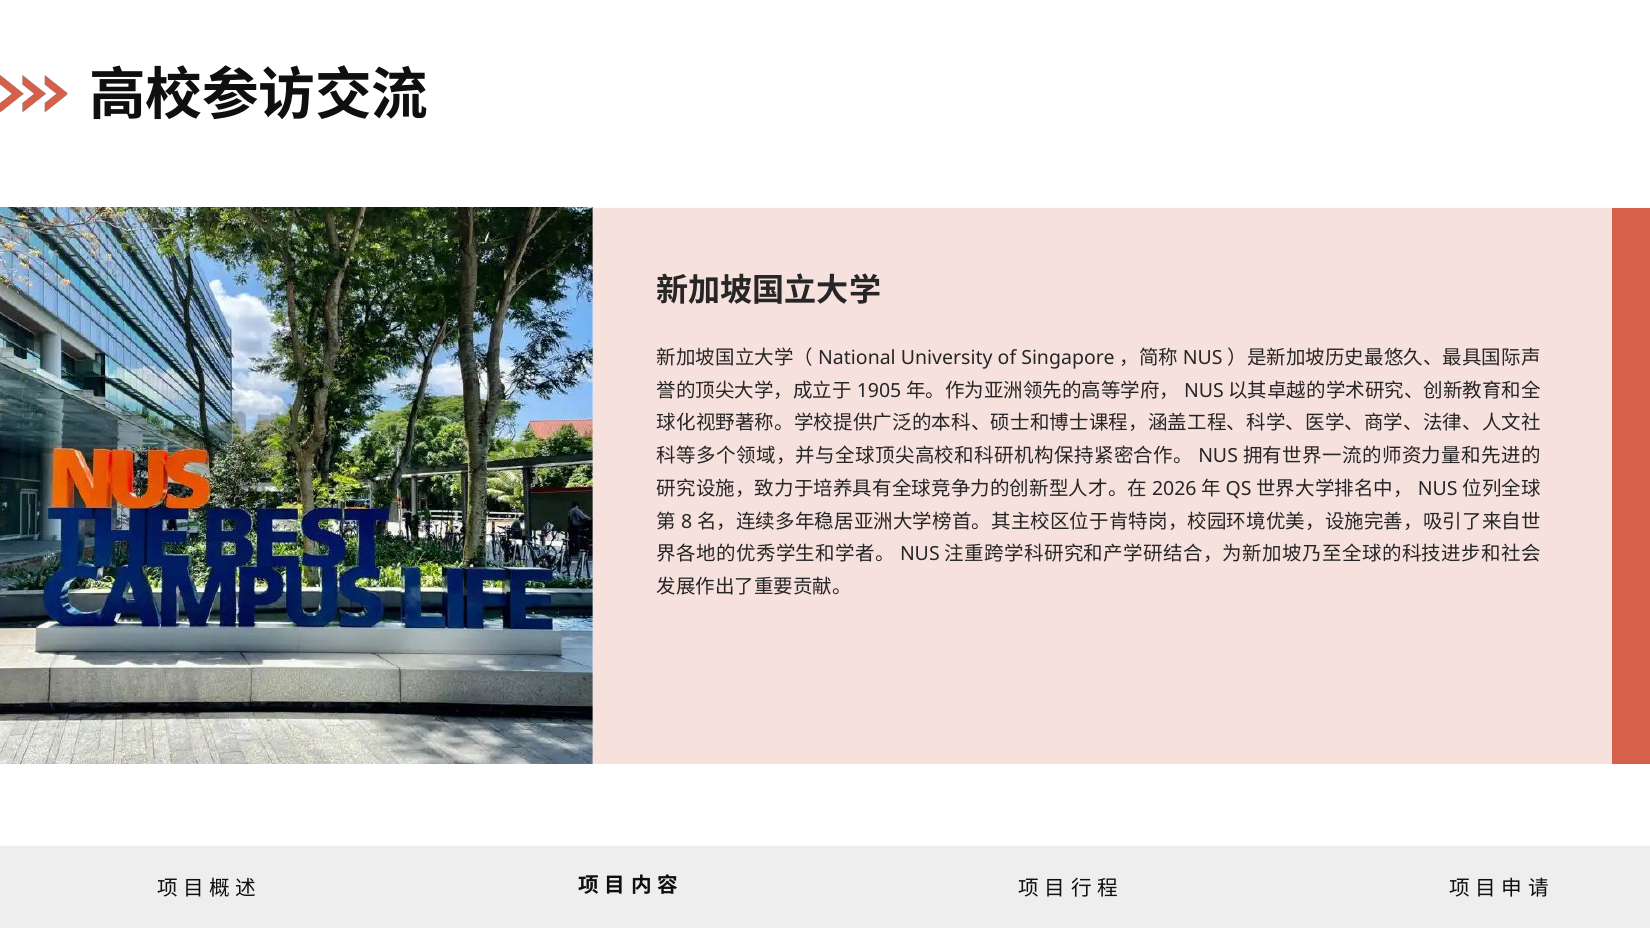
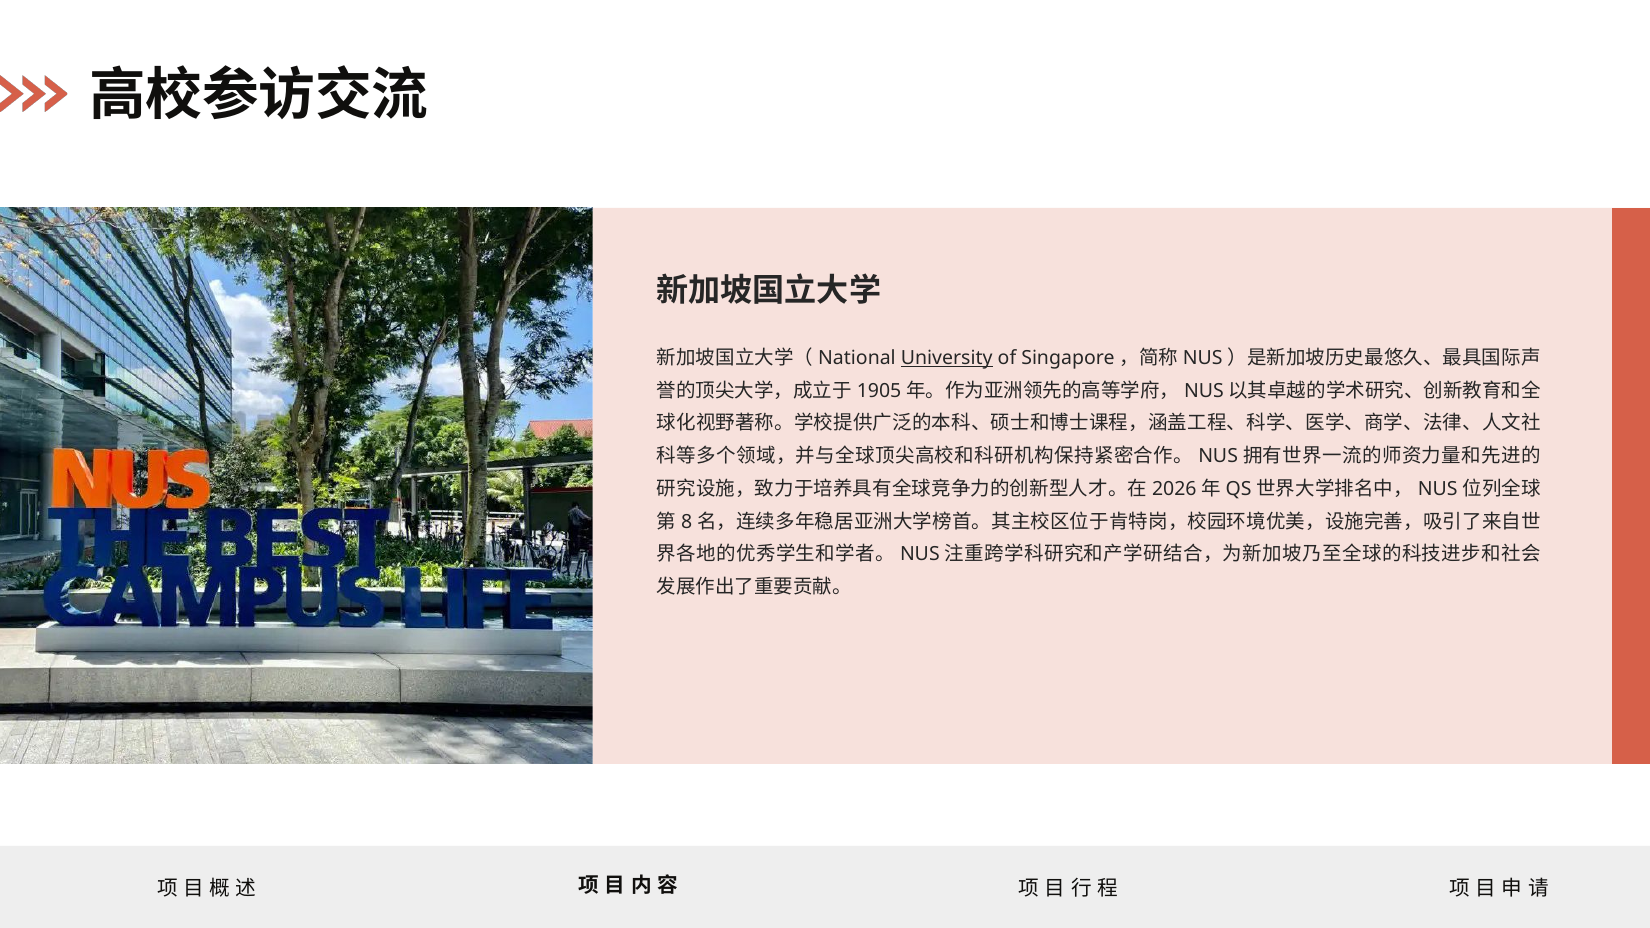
University underline: none -> present (947, 358)
